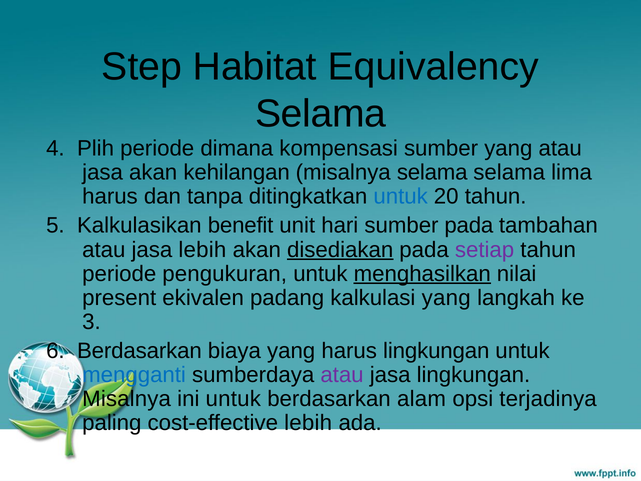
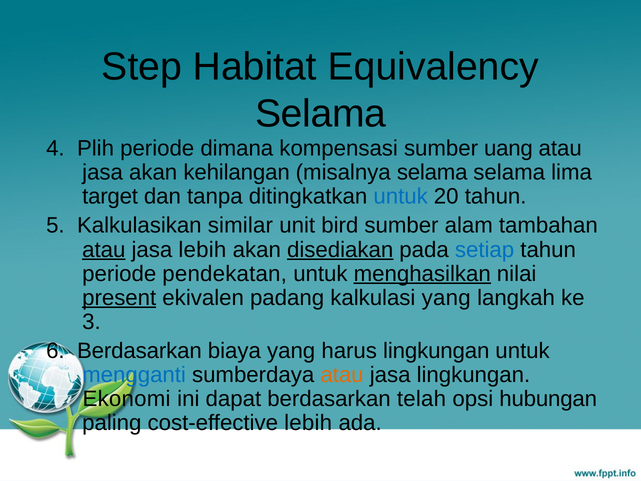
sumber yang: yang -> uang (508, 148)
harus: harus -> target (110, 196)
benefit: benefit -> similar (240, 226)
hari: hari -> bird (340, 226)
sumber pada: pada -> alam (469, 226)
atau underline: none -> present (104, 250)
setiap colour: purple -> blue (485, 250)
pengukuran: pengukuran -> pendekatan (225, 274)
present underline: none -> present (119, 298)
atau colour: purple -> orange (342, 375)
Misalnya: Misalnya -> Ekonomi (127, 399)
ini untuk: untuk -> dapat (233, 399)
alam: alam -> telah (422, 399)
terjadinya: terjadinya -> hubungan (548, 399)
